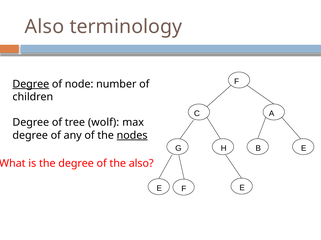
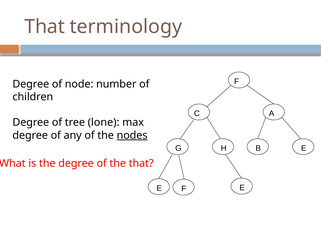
Also: Also -> That (45, 27)
Degree underline: present -> none (31, 84)
wolf: wolf -> lone (104, 123)
the also: also -> that (141, 164)
